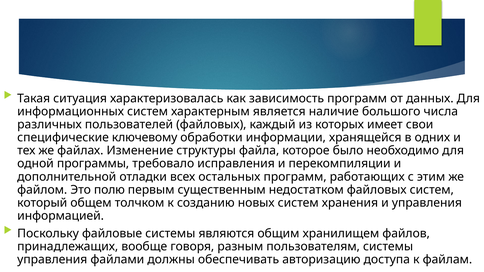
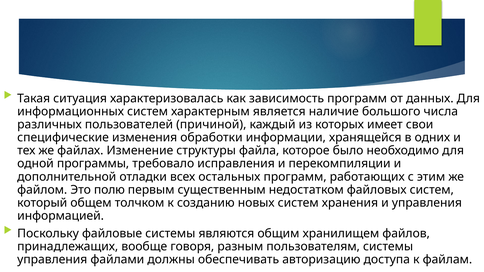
пользователей файловых: файловых -> причиной (211, 125)
ключевому: ключевому -> изменения (145, 138)
